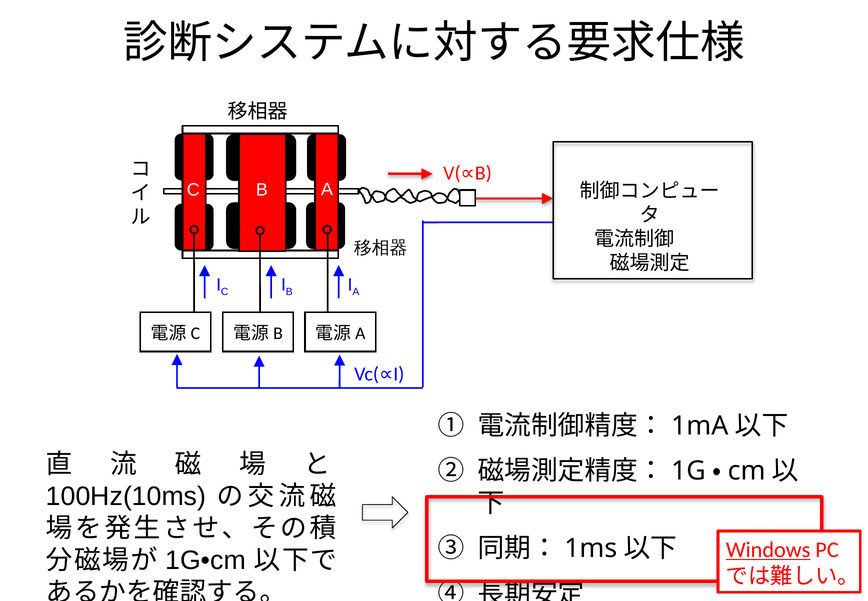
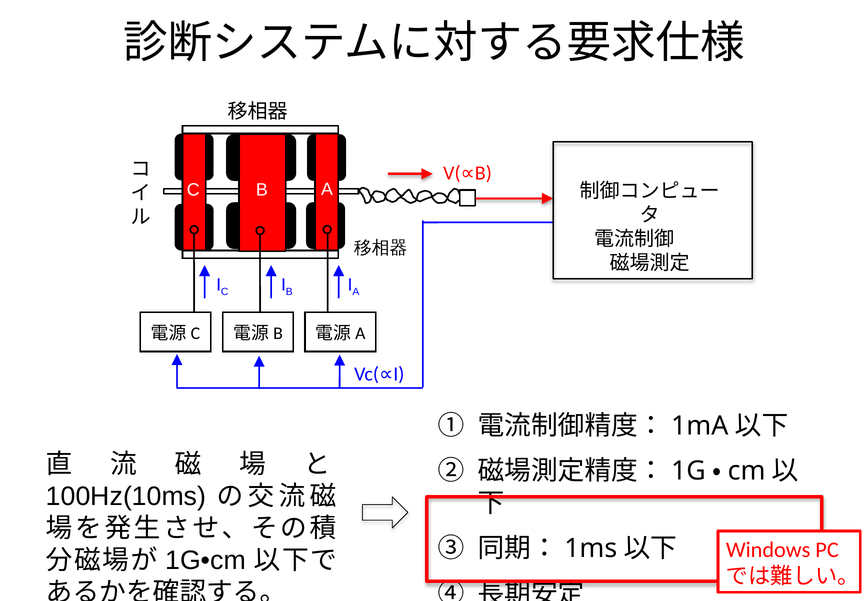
Windows underline: present -> none (768, 550)
